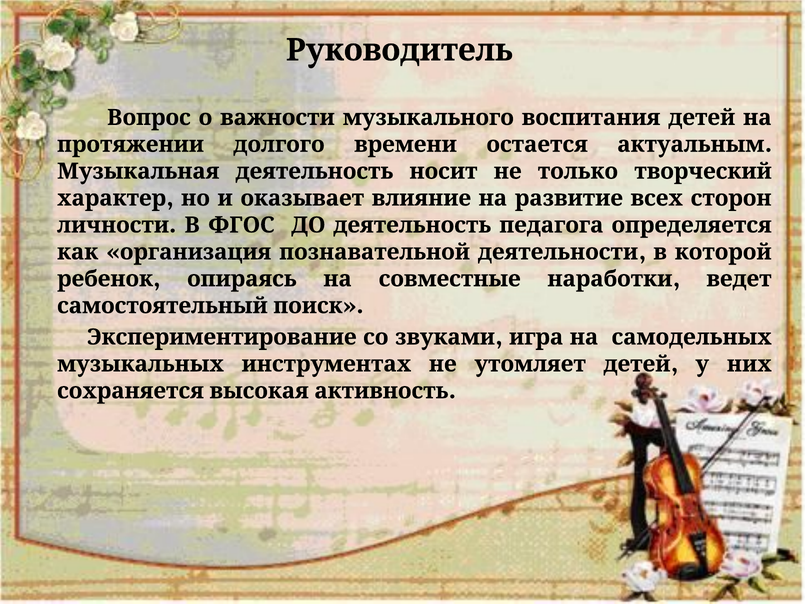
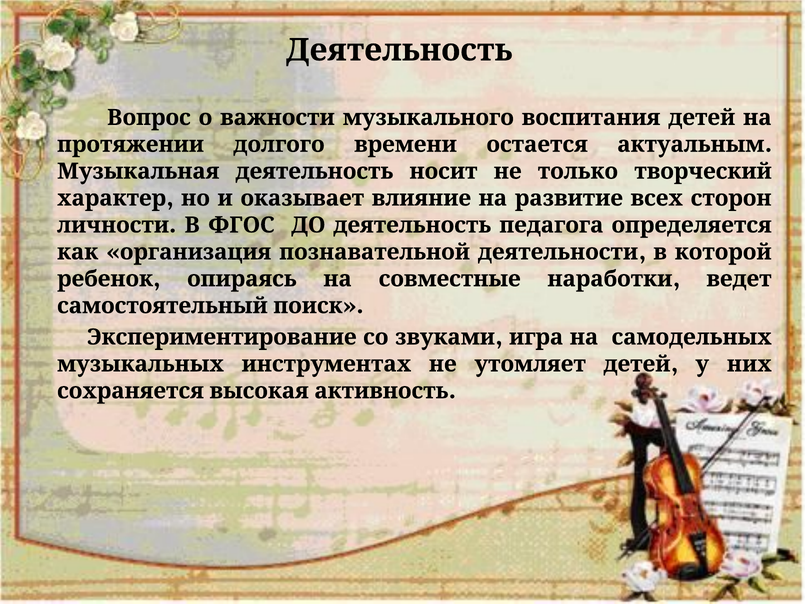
Руководитель: Руководитель -> Деятельность (399, 50)
